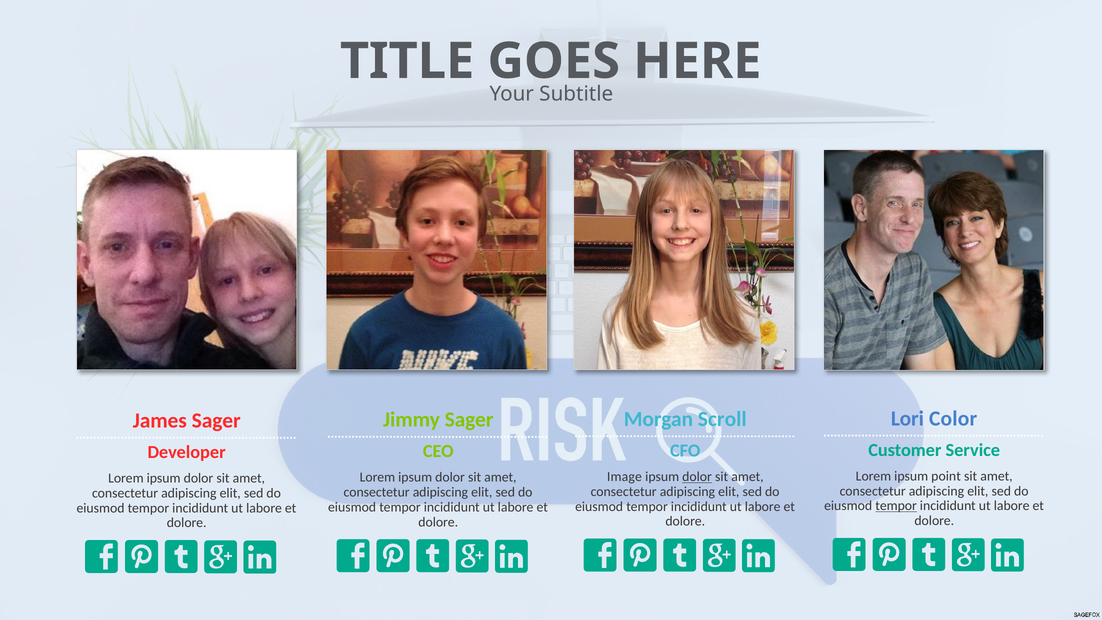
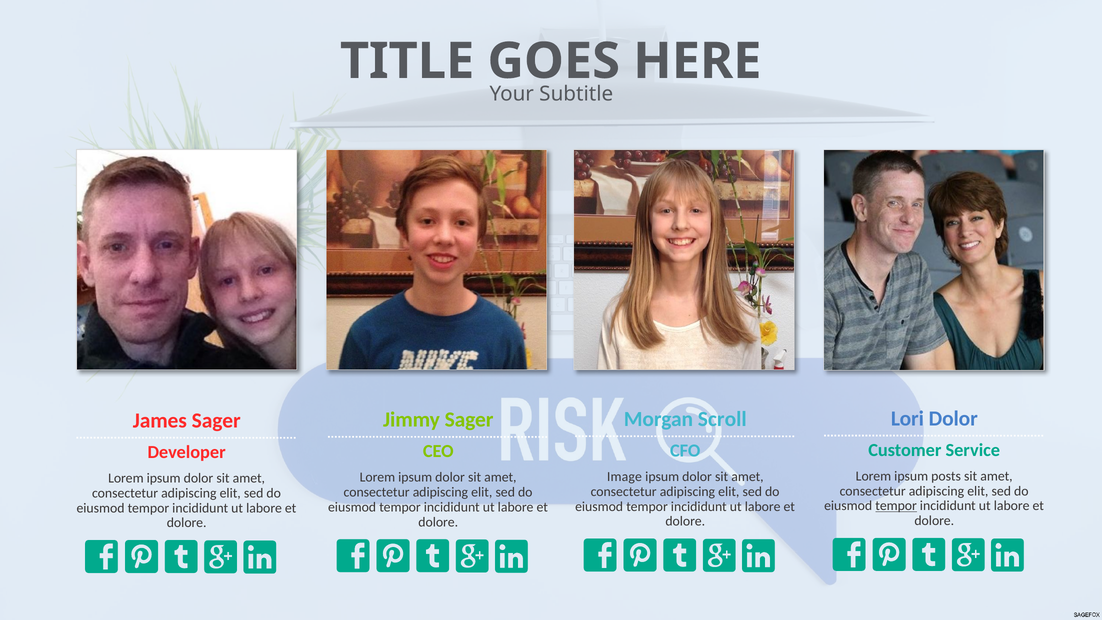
Lori Color: Color -> Dolor (953, 418)
point: point -> posts (946, 476)
dolor underline: present -> none (697, 477)
